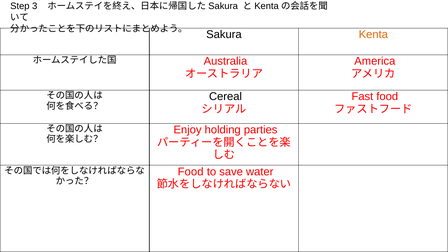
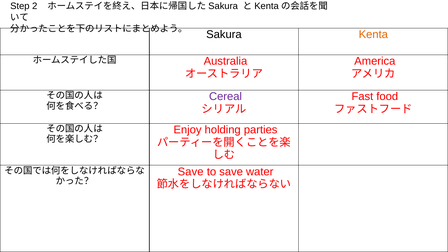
3: 3 -> 2 (35, 6)
Cereal colour: black -> purple (225, 97)
Food: Food -> Save (191, 172)
